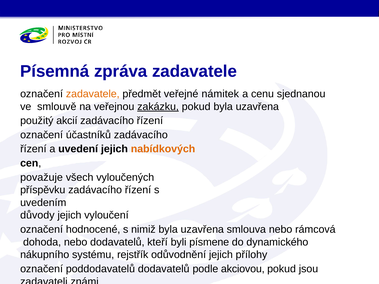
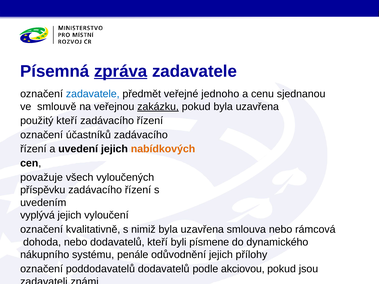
zpráva underline: none -> present (121, 71)
zadavatele colour: orange -> blue (93, 94)
námitek: námitek -> jednoho (220, 94)
použitý akcií: akcií -> kteří (67, 121)
důvody: důvody -> vyplývá (37, 215)
hodnocené: hodnocené -> kvalitativně (93, 230)
rejstřík: rejstřík -> penále (133, 255)
